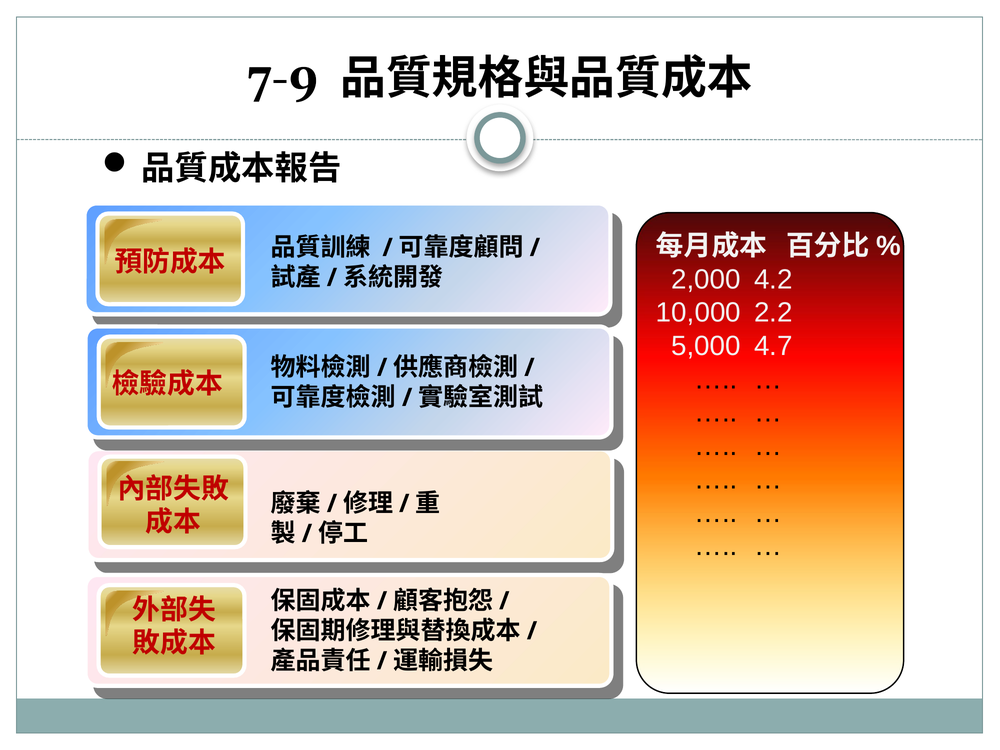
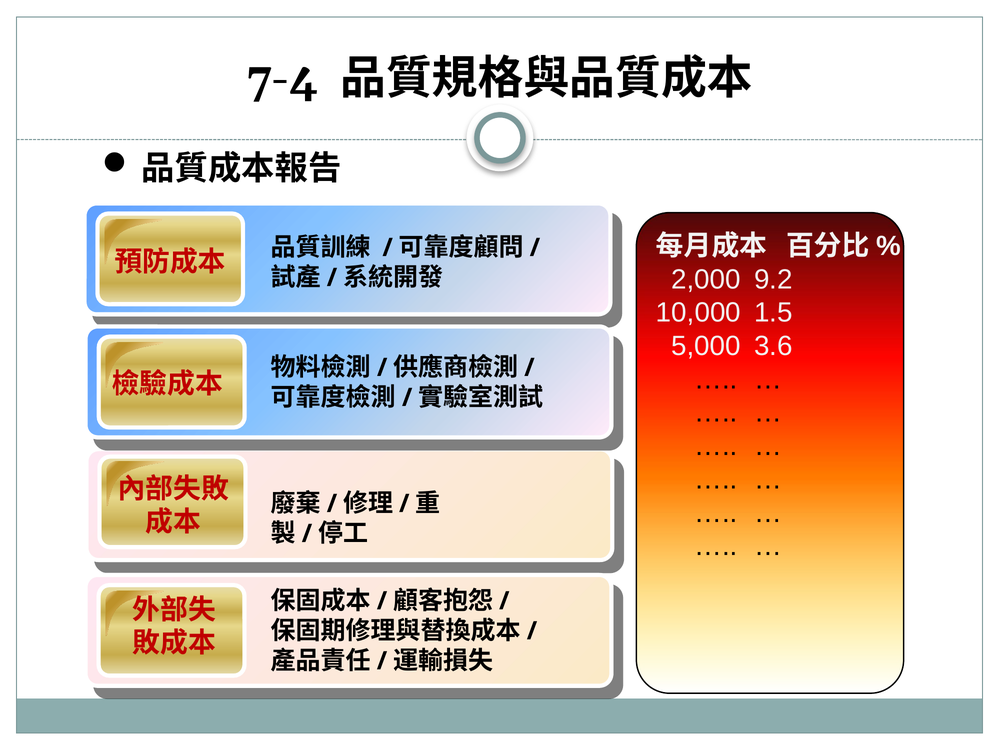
7-9: 7-9 -> 7-4 (282, 79)
4.2: 4.2 -> 9.2 (773, 279)
2.2: 2.2 -> 1.5 (773, 313)
4.7: 4.7 -> 3.6 (773, 346)
